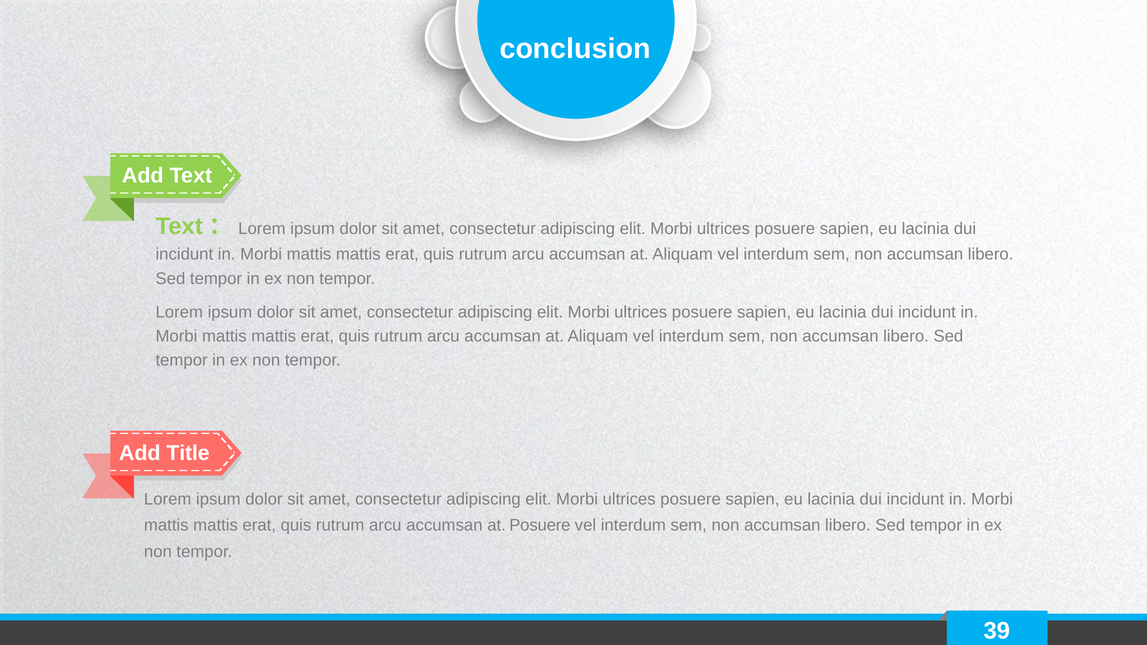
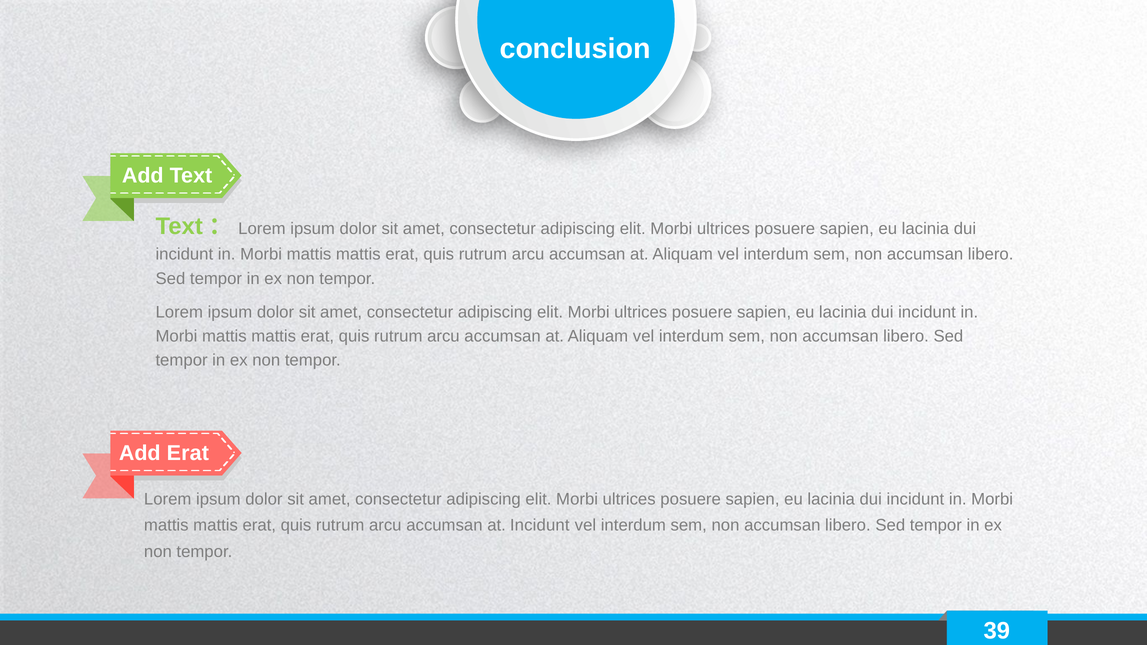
Add Title: Title -> Erat (188, 453)
at Posuere: Posuere -> Incidunt (540, 525)
